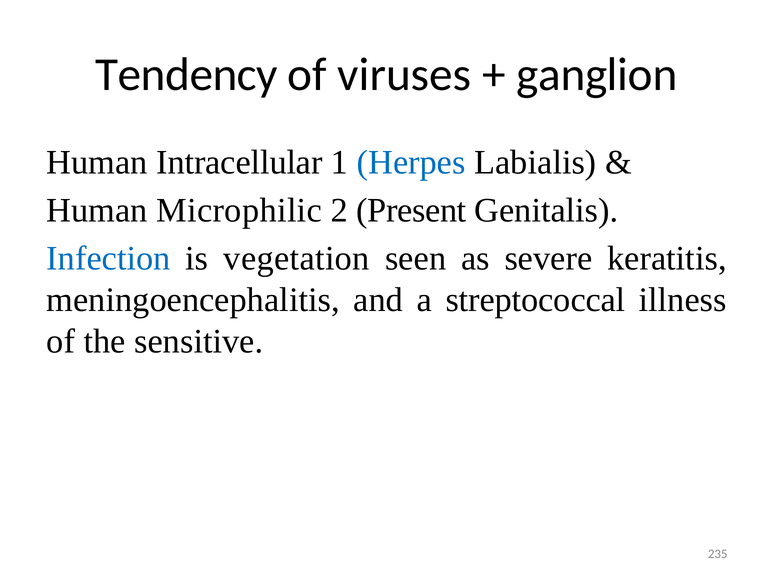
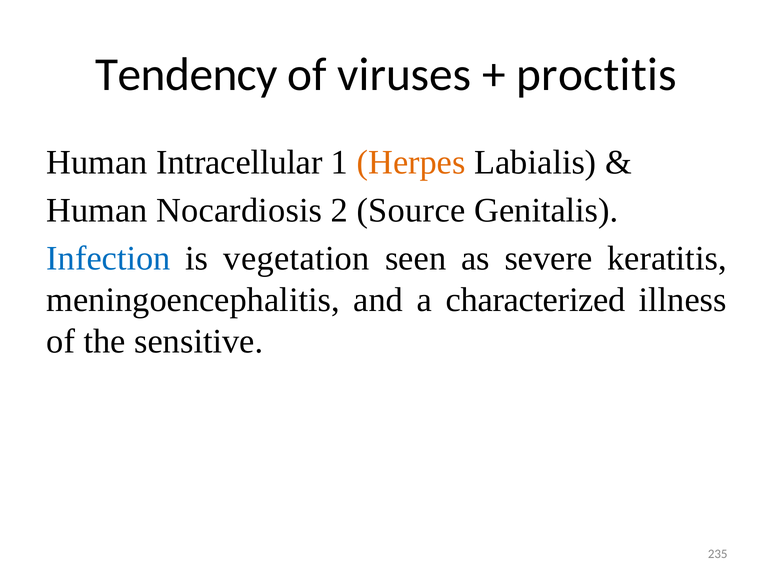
ganglion: ganglion -> proctitis (597, 75)
Herpes colour: blue -> orange (411, 162)
Microphilic: Microphilic -> Nocardiosis (239, 211)
Present: Present -> Source (411, 211)
streptococcal: streptococcal -> characterized (536, 300)
